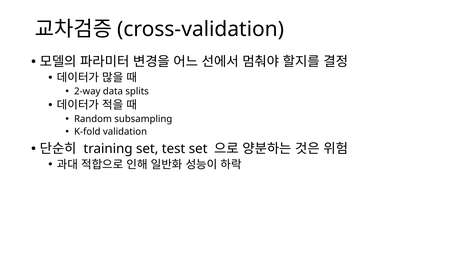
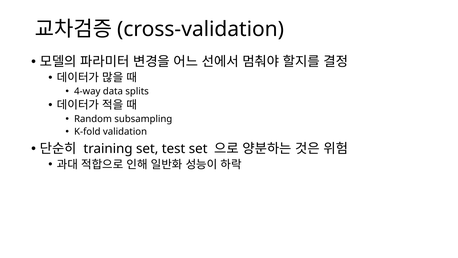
2-way: 2-way -> 4-way (87, 91)
